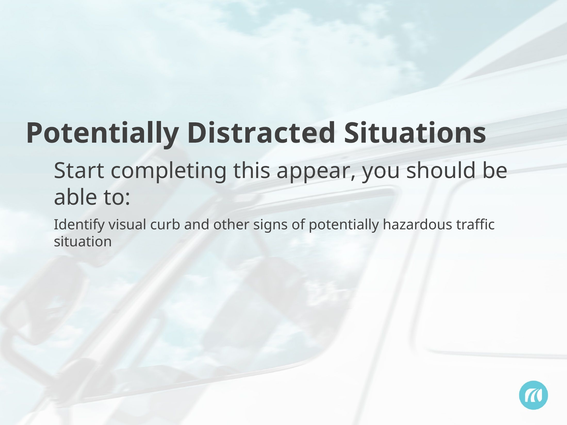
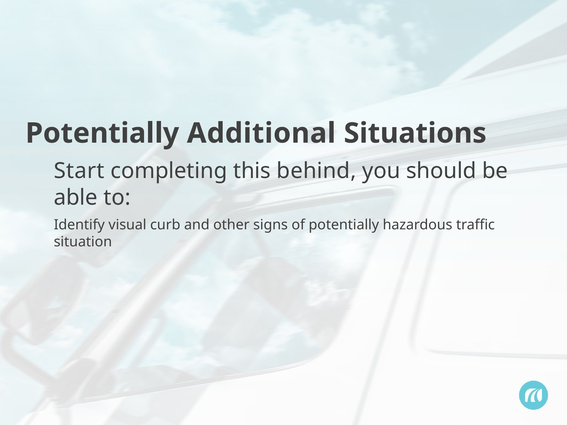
Distracted: Distracted -> Additional (261, 133)
appear: appear -> behind (316, 171)
